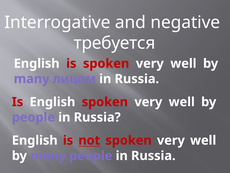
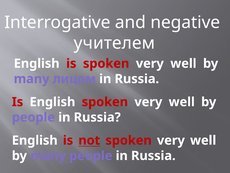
требуется: требуется -> учителем (114, 43)
